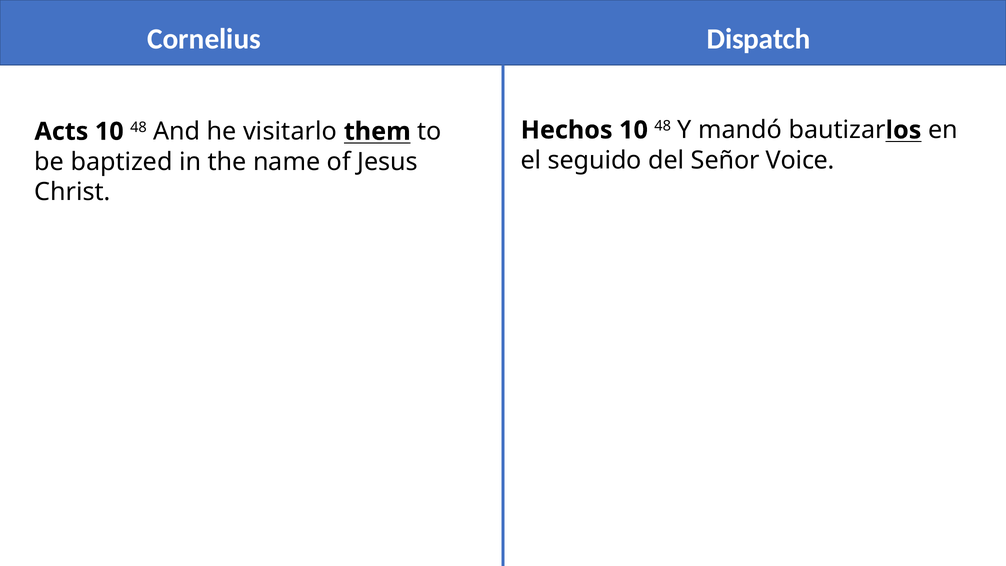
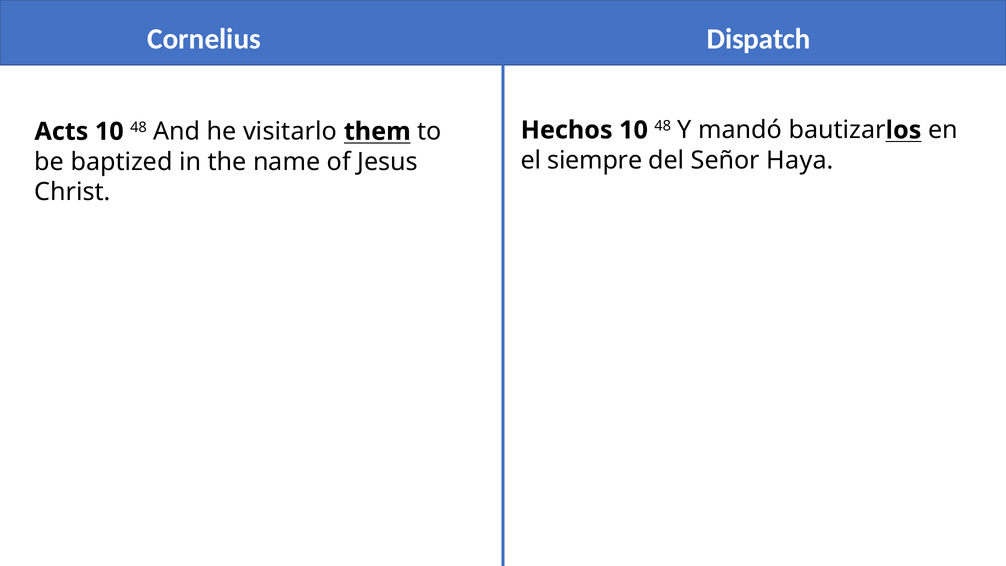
seguido: seguido -> siempre (595, 160)
Voice: Voice -> Haya (800, 160)
